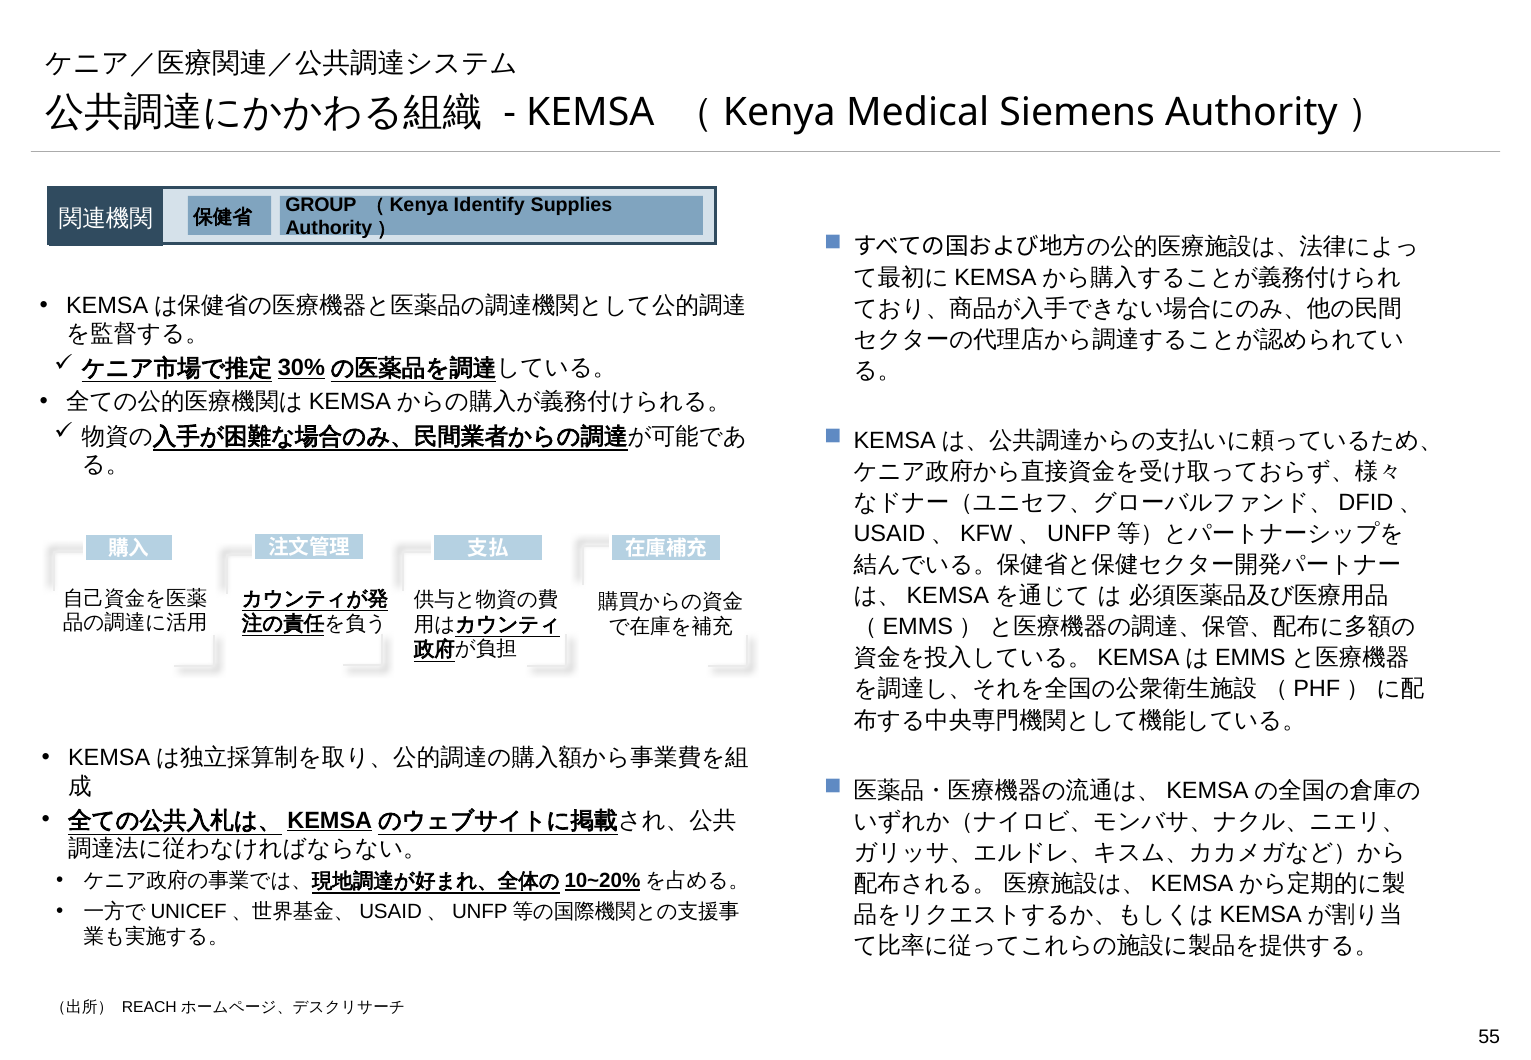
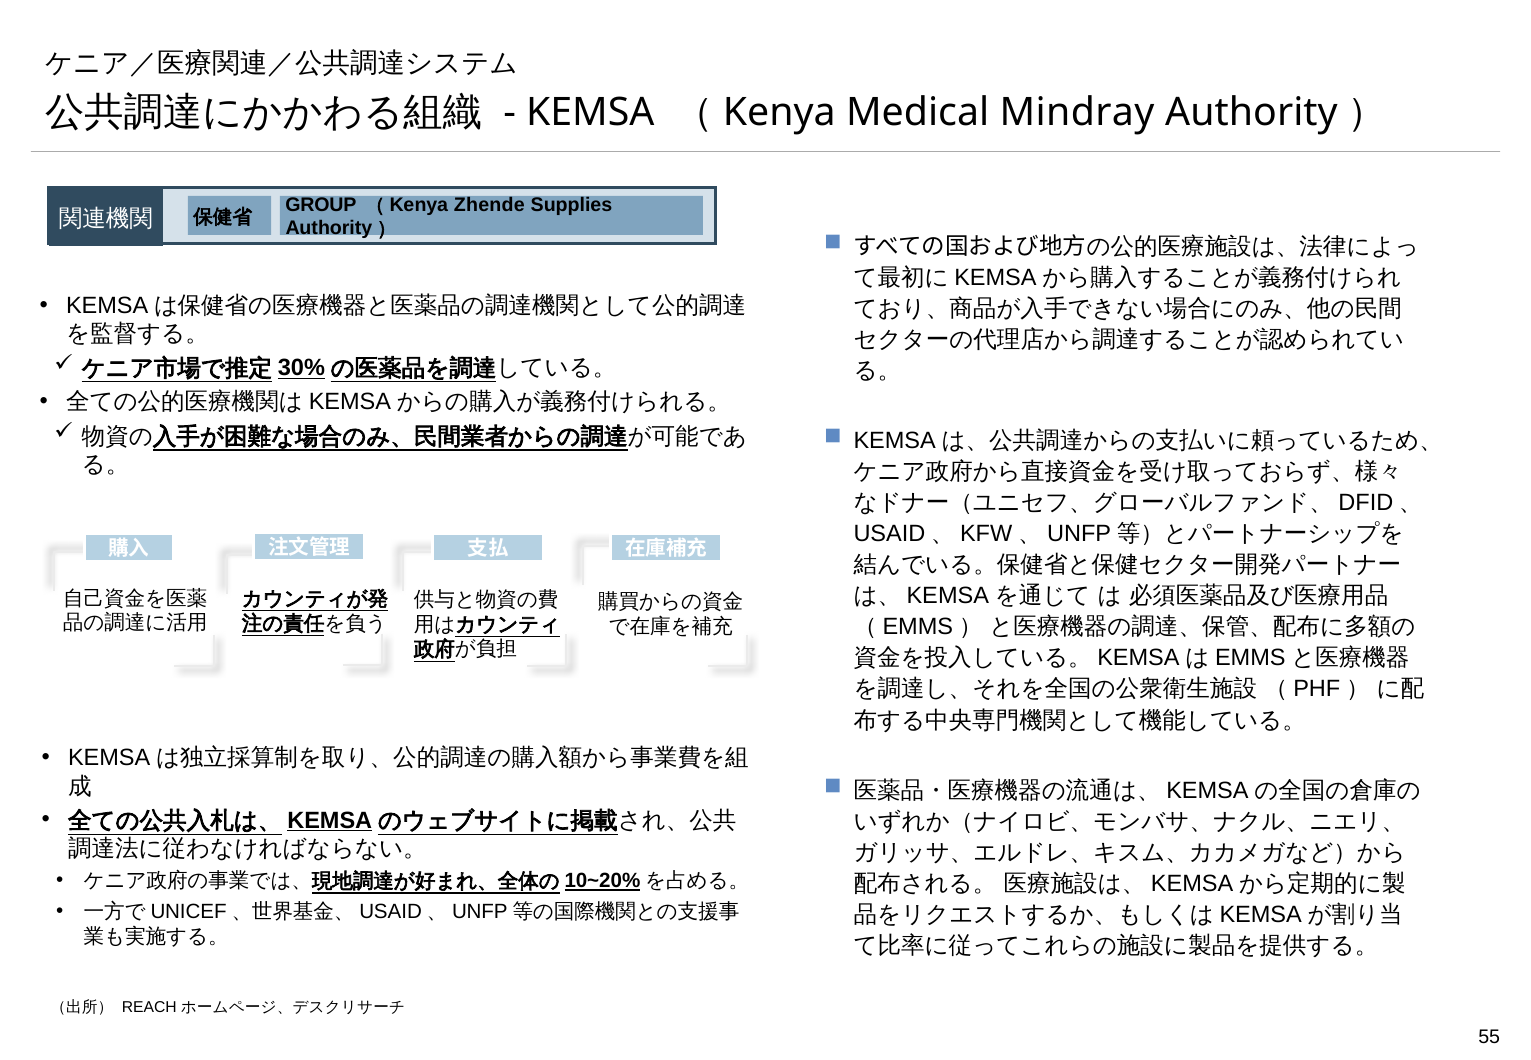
Siemens: Siemens -> Mindray (1077, 113)
Identify: Identify -> Zhende (489, 205)
